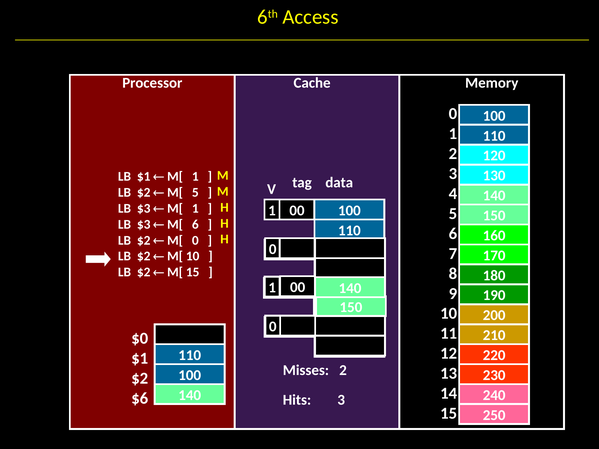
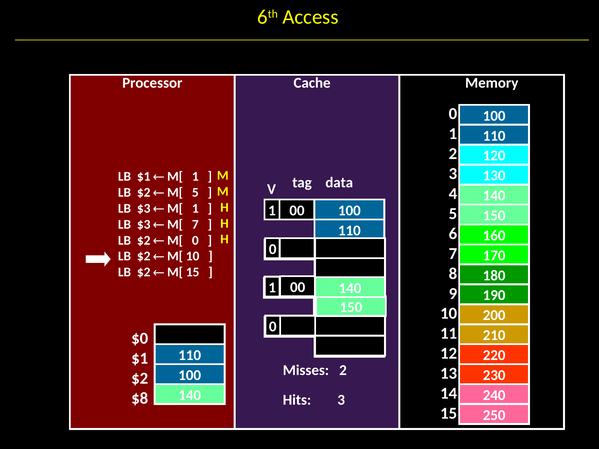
M[ 6: 6 -> 7 (195, 224)
$6: $6 -> $8 (140, 398)
